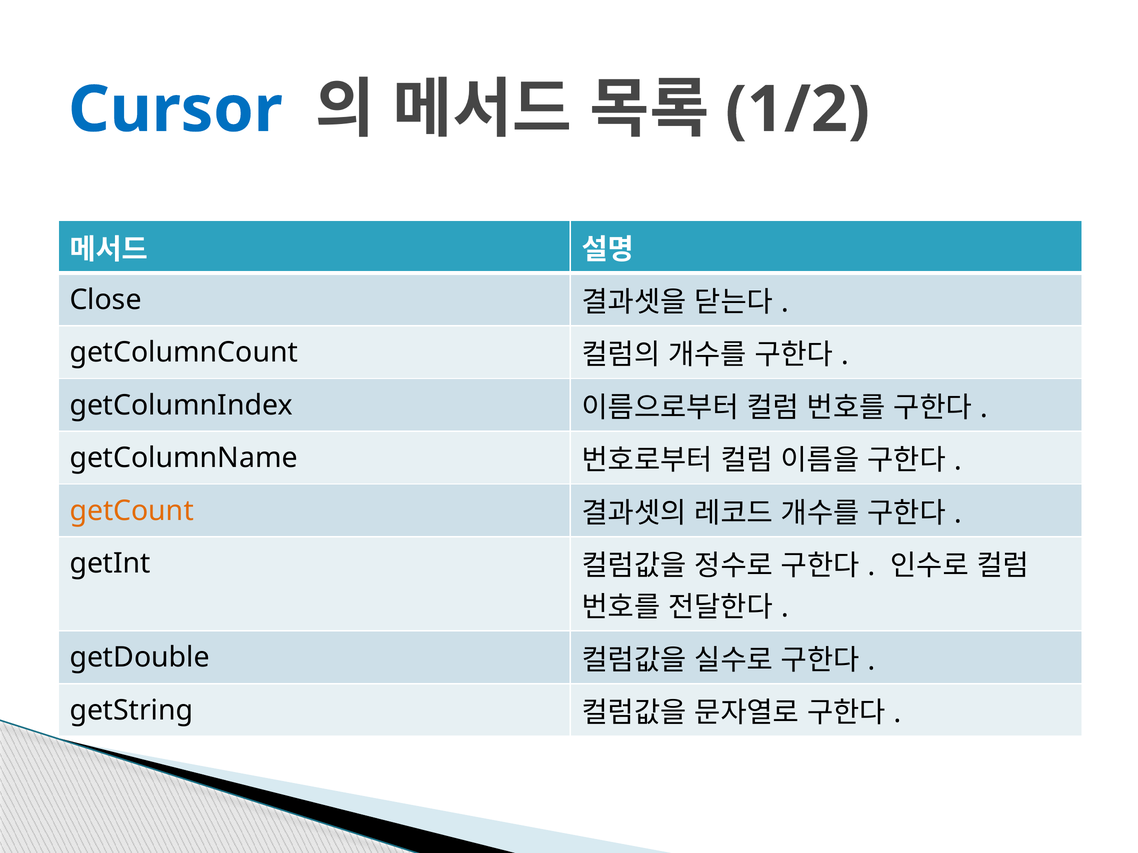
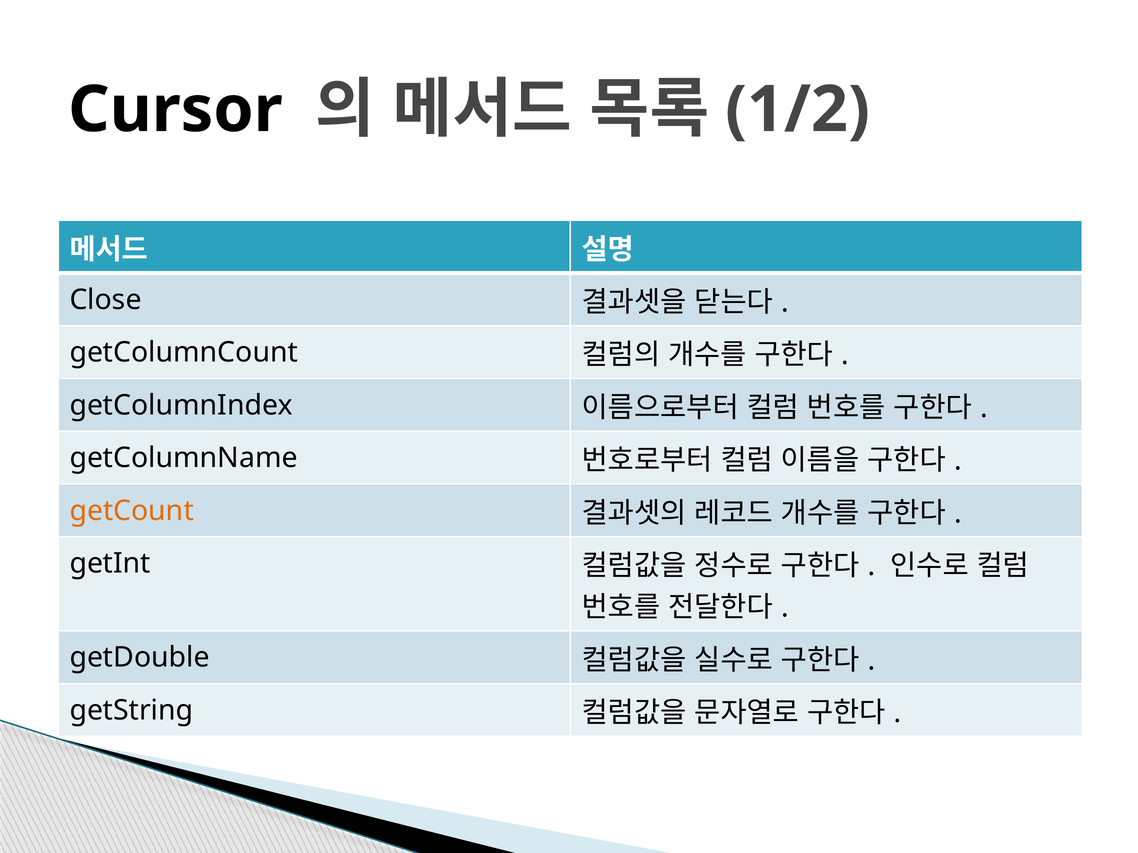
Cursor colour: blue -> black (175, 110)
